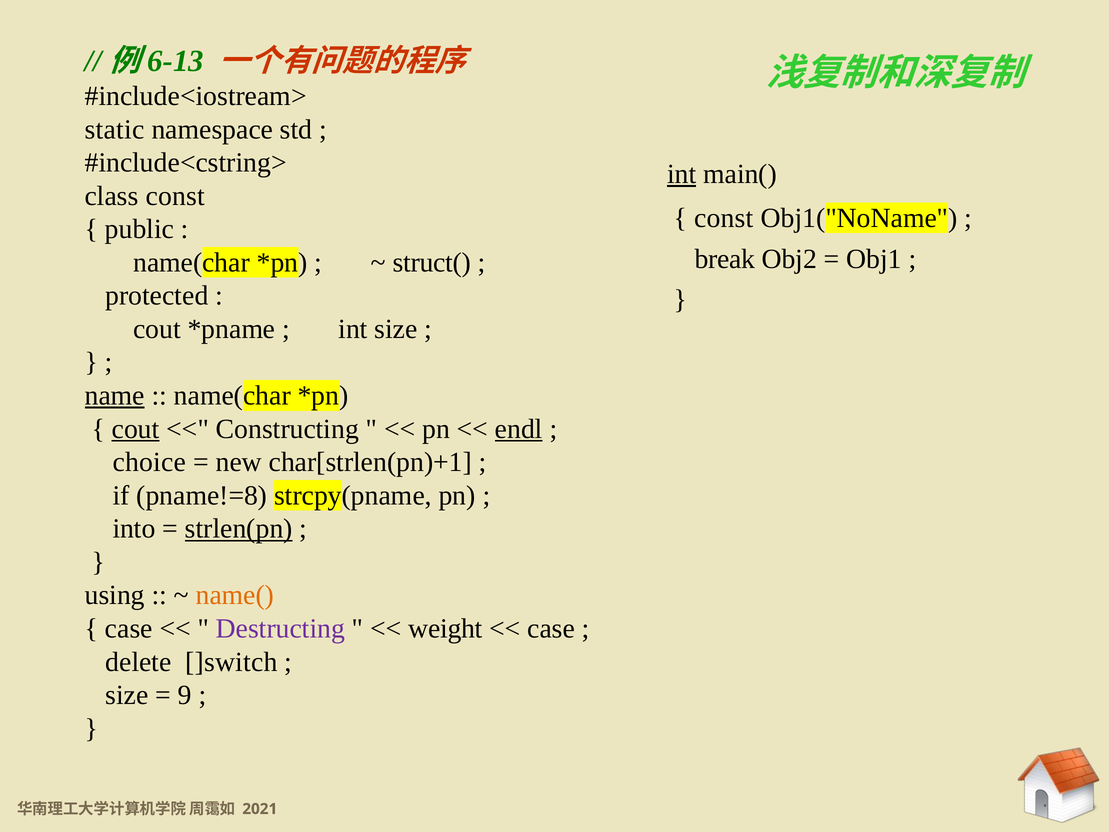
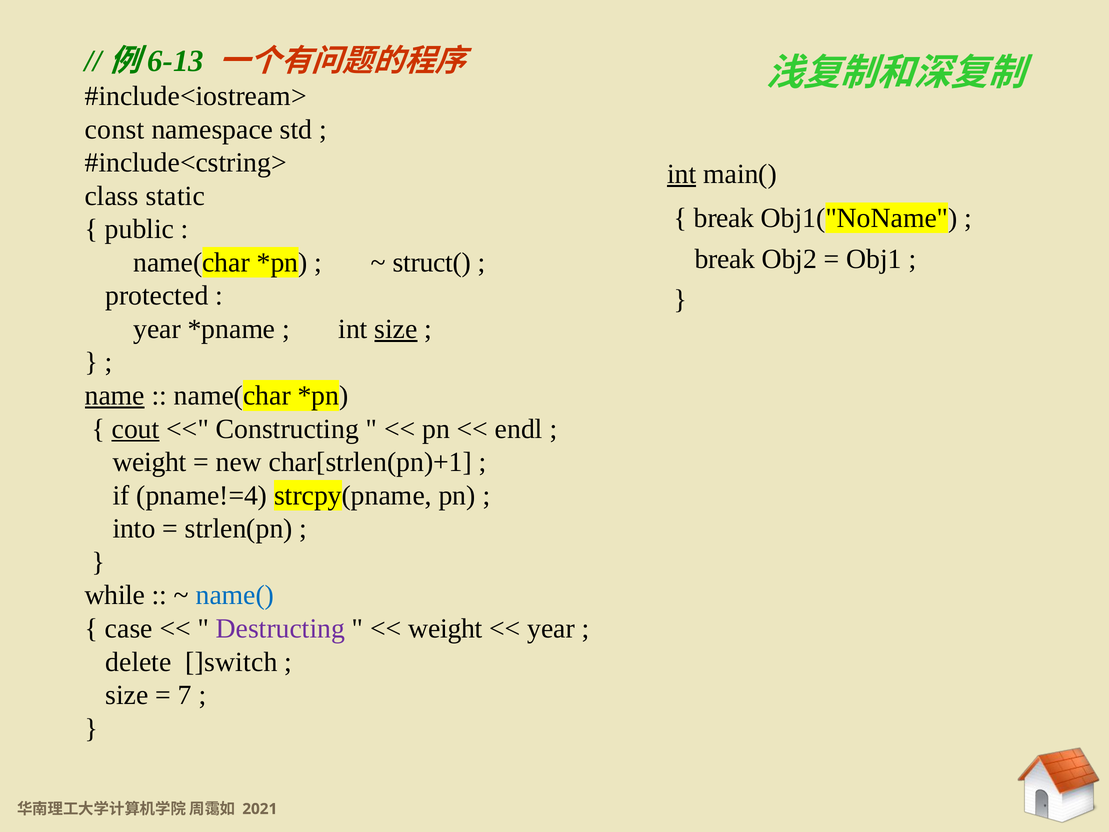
static: static -> const (115, 129)
class const: const -> static (175, 196)
const: const -> break (724, 218)
cout: cout -> year (157, 329)
size underline: none -> present (396, 329)
endl underline: present -> none (519, 429)
choice: choice -> weight (150, 462)
pname!=8: pname!=8 -> pname!=4 (202, 495)
strlen(pn underline: present -> none (239, 529)
using: using -> while (115, 595)
name( colour: orange -> blue (235, 595)
case: case -> year (551, 628)
9: 9 -> 7 (185, 695)
